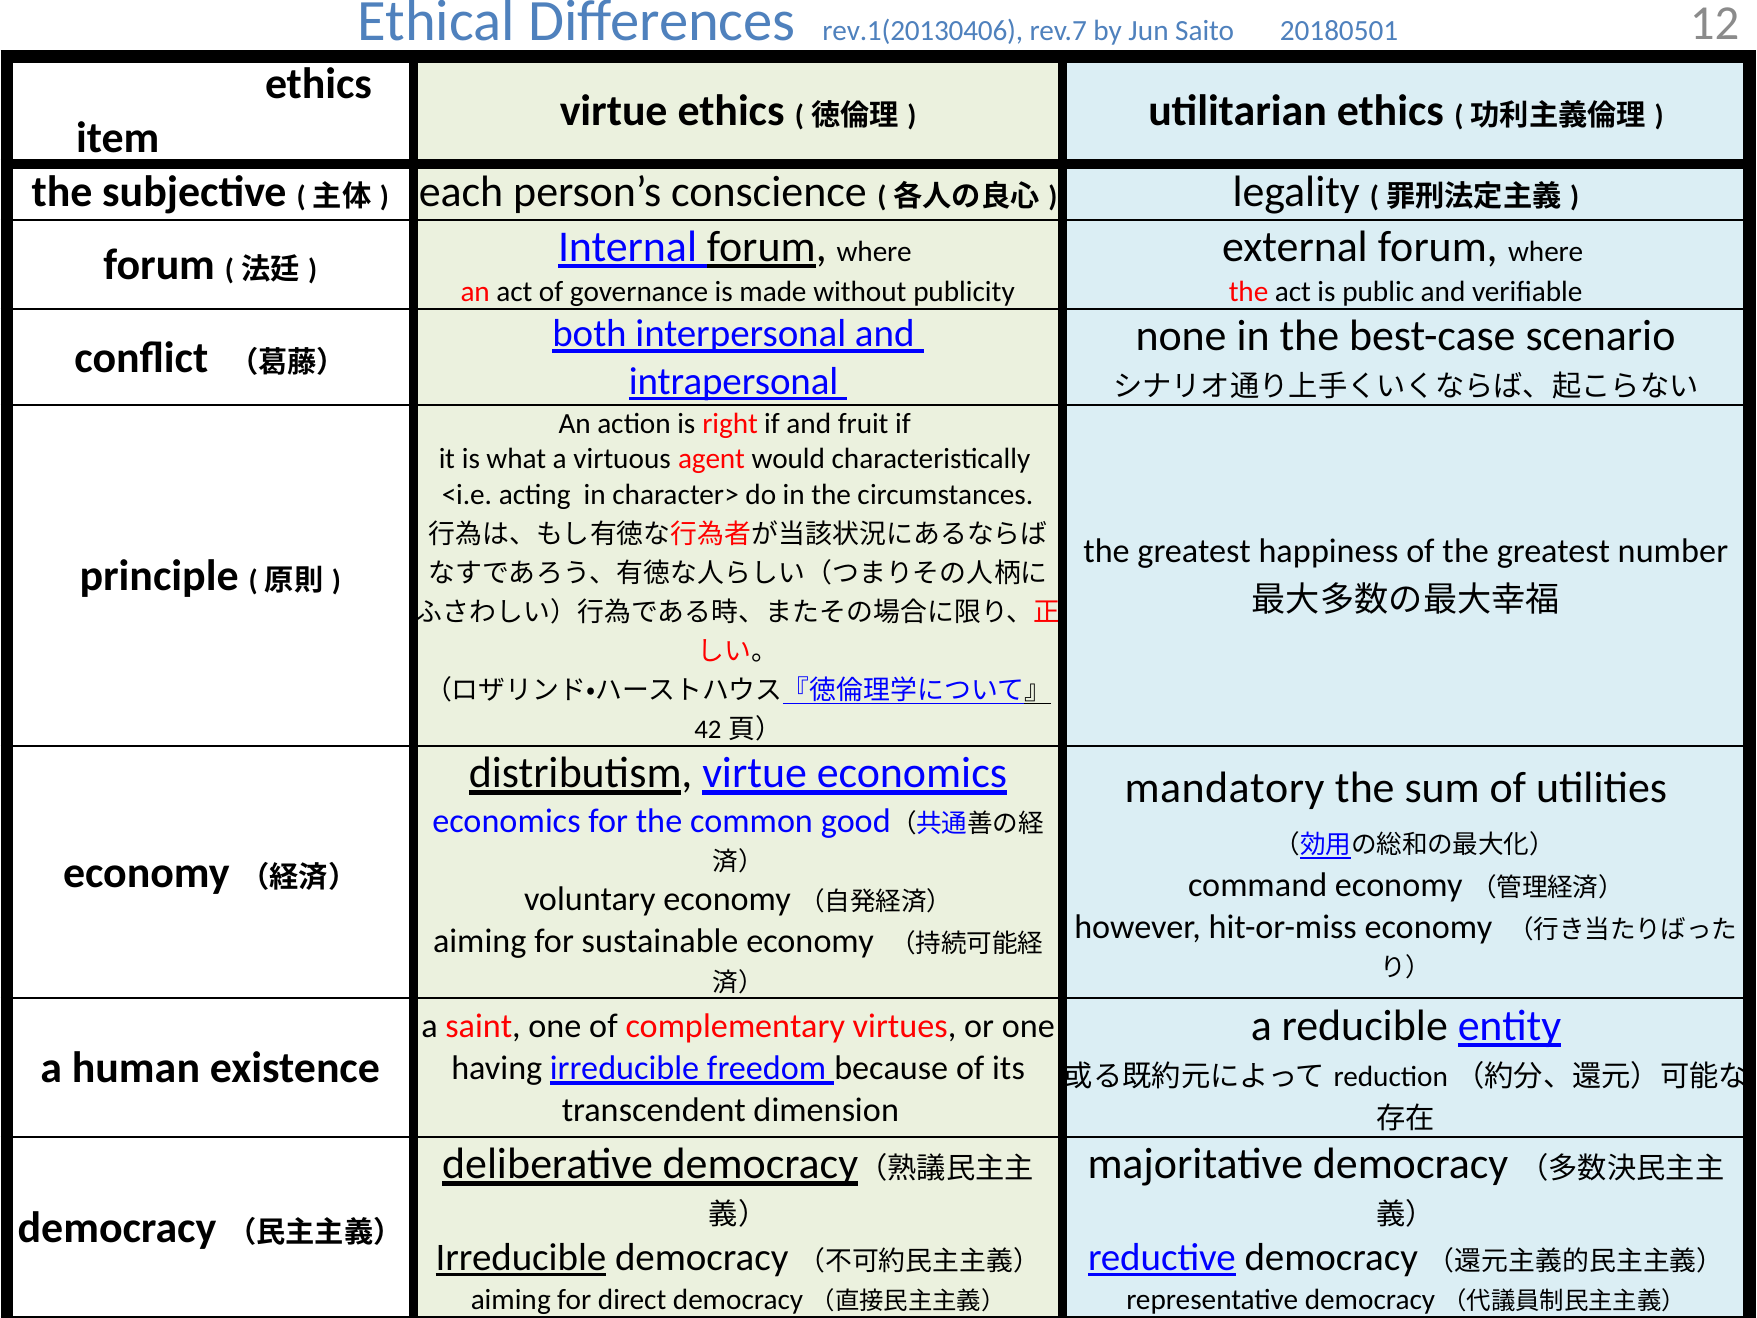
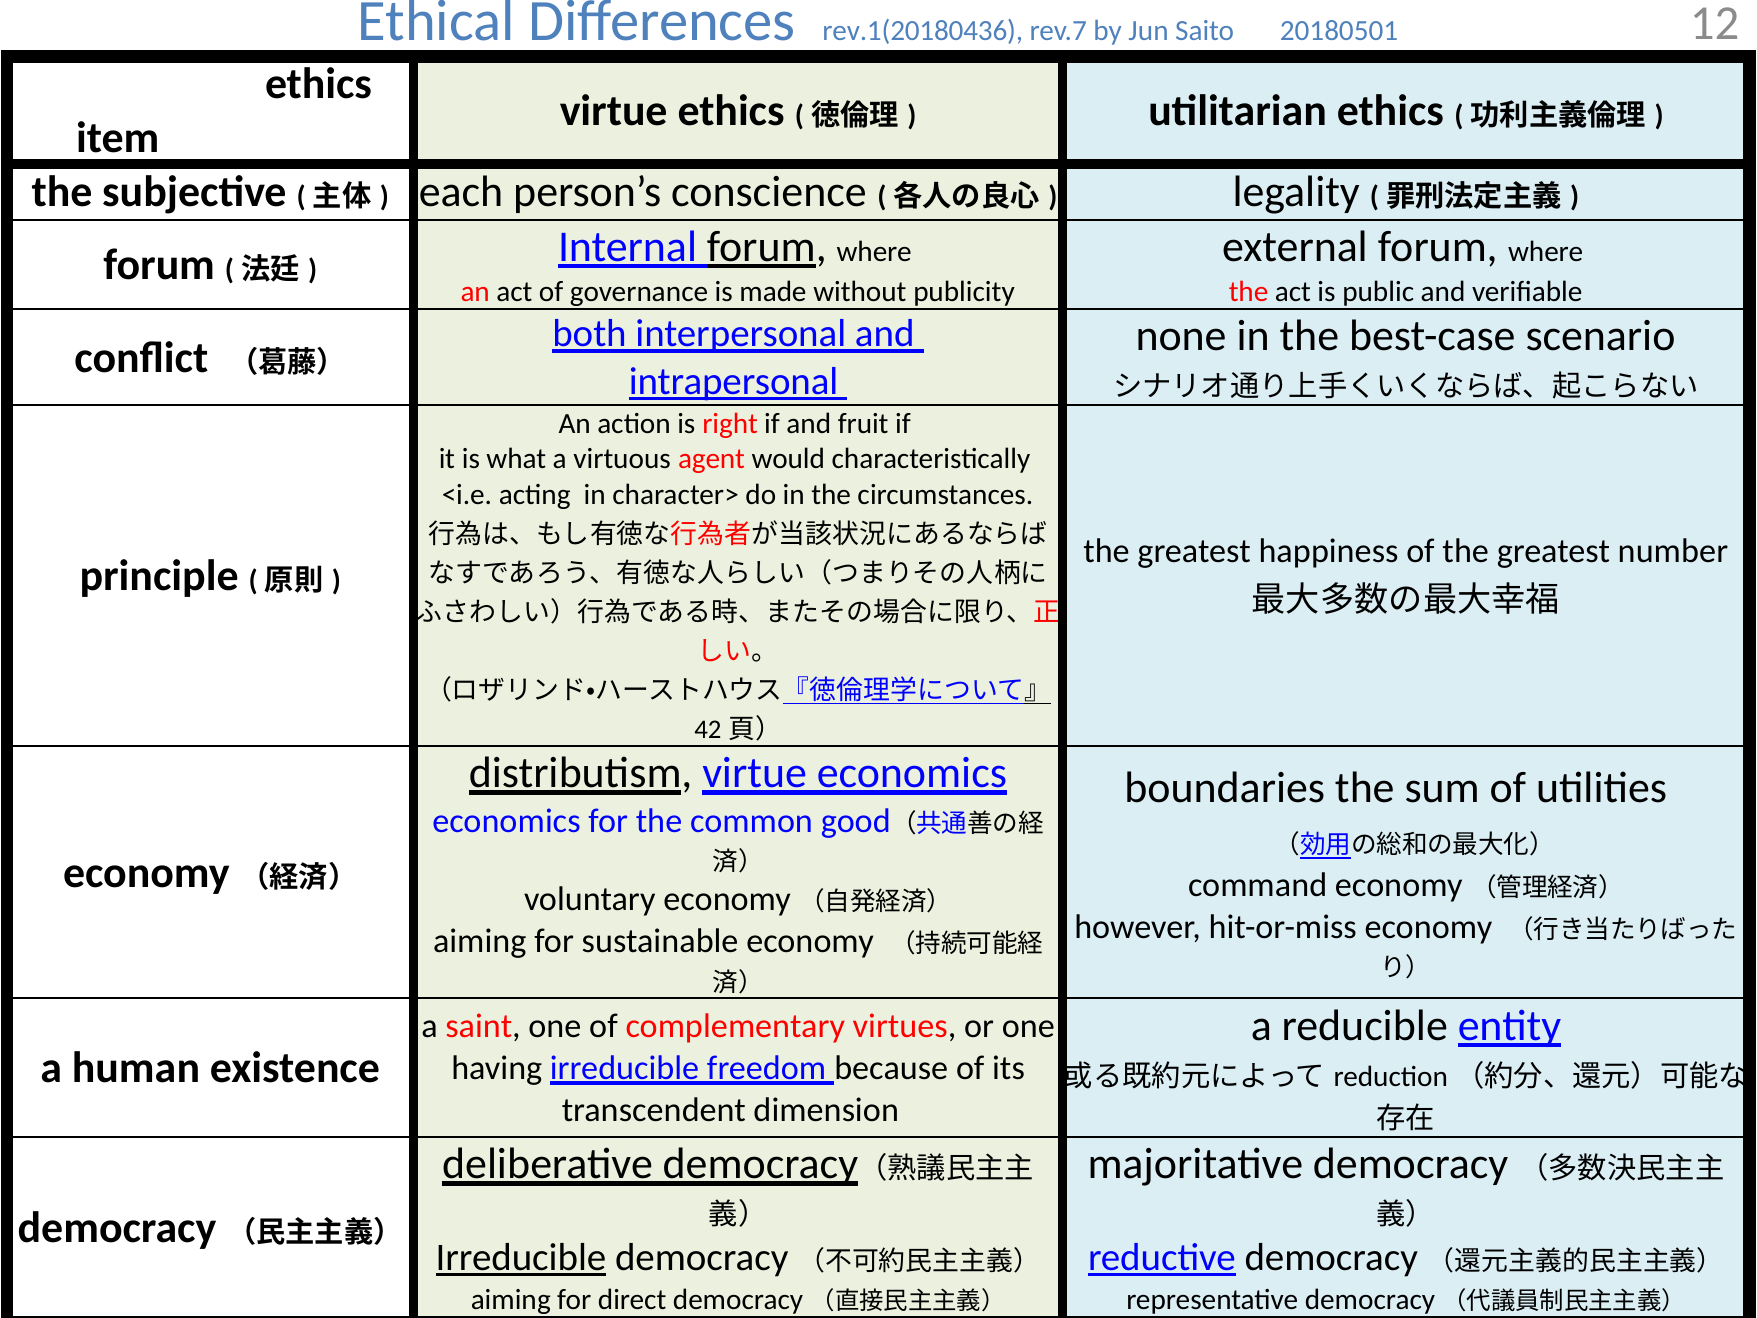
rev.1(20130406: rev.1(20130406 -> rev.1(20180436 (923, 31)
mandatory: mandatory -> boundaries (1225, 788)
